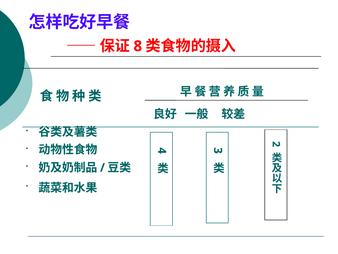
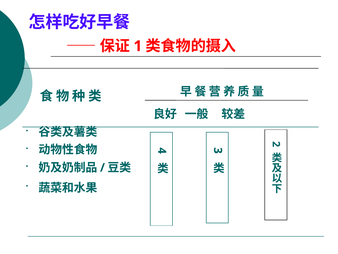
8: 8 -> 1 (138, 46)
